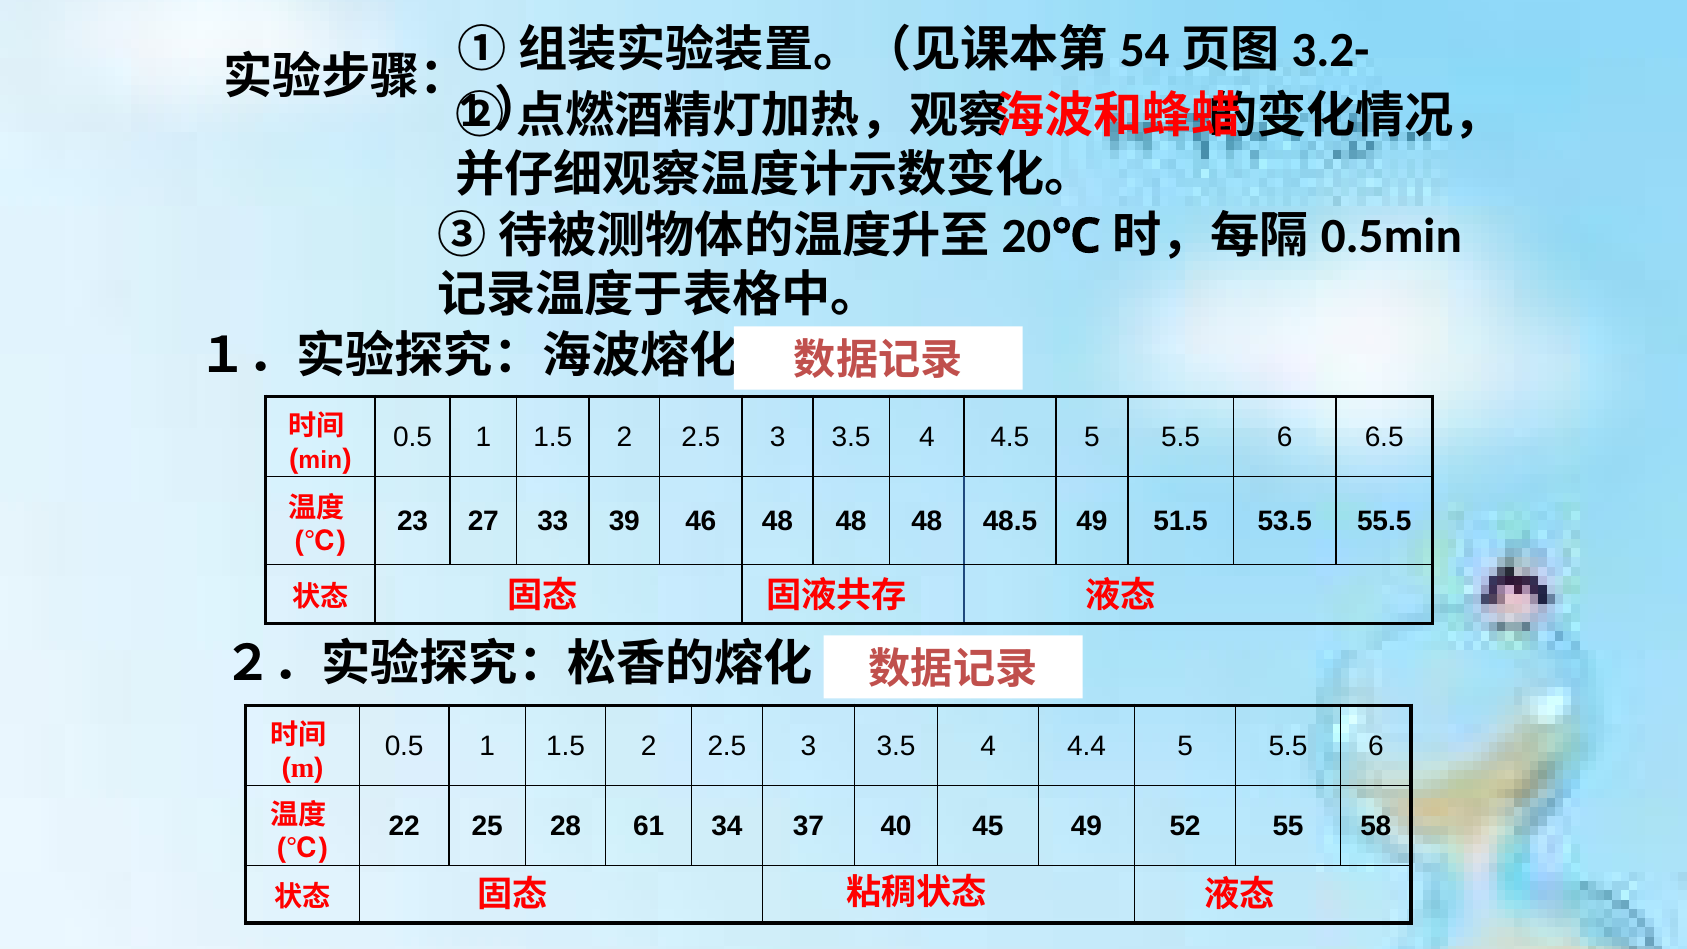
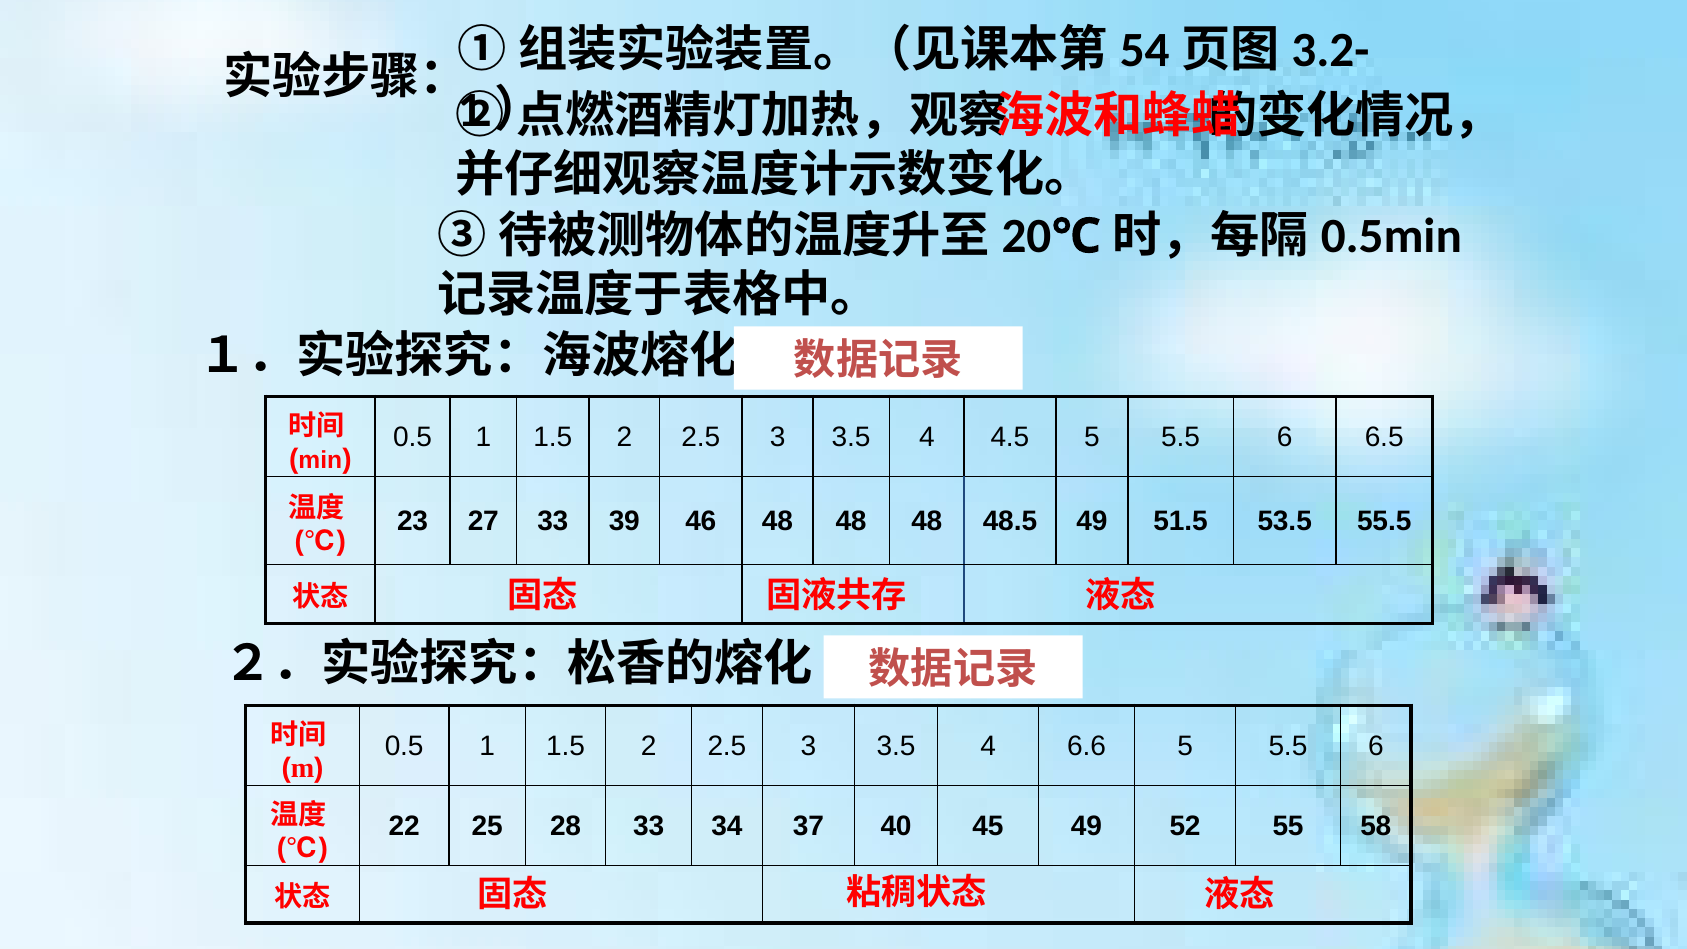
4.4: 4.4 -> 6.6 (1086, 746)
28 61: 61 -> 33 (649, 826)
